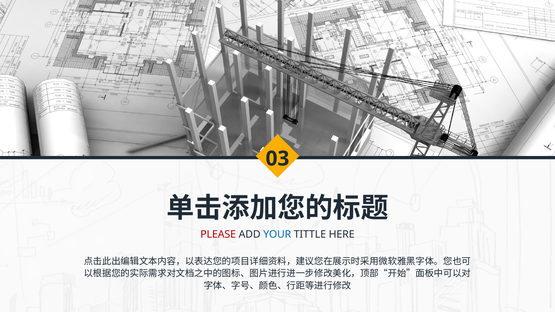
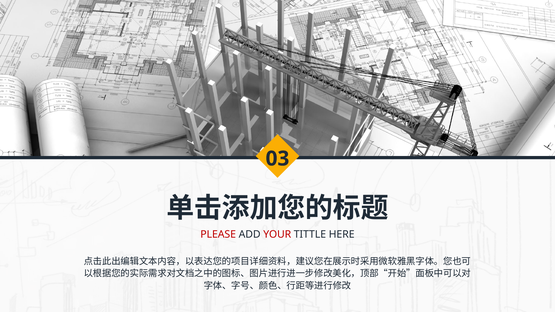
YOUR colour: blue -> red (277, 235)
